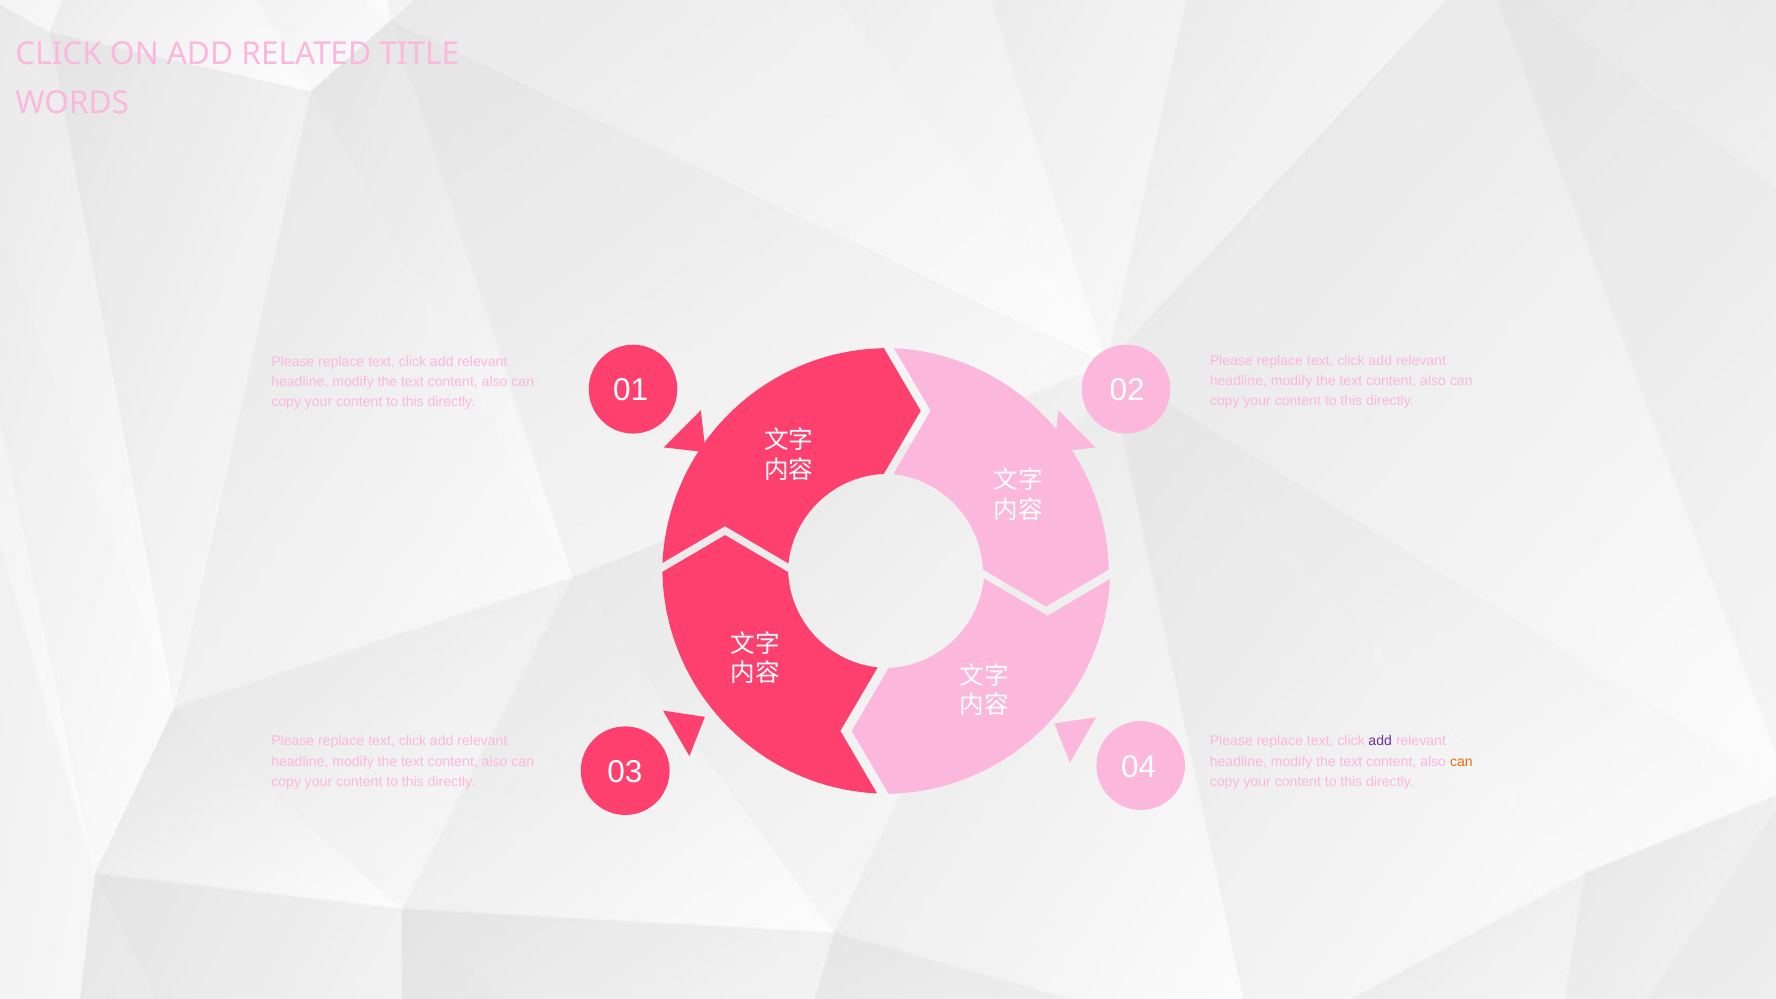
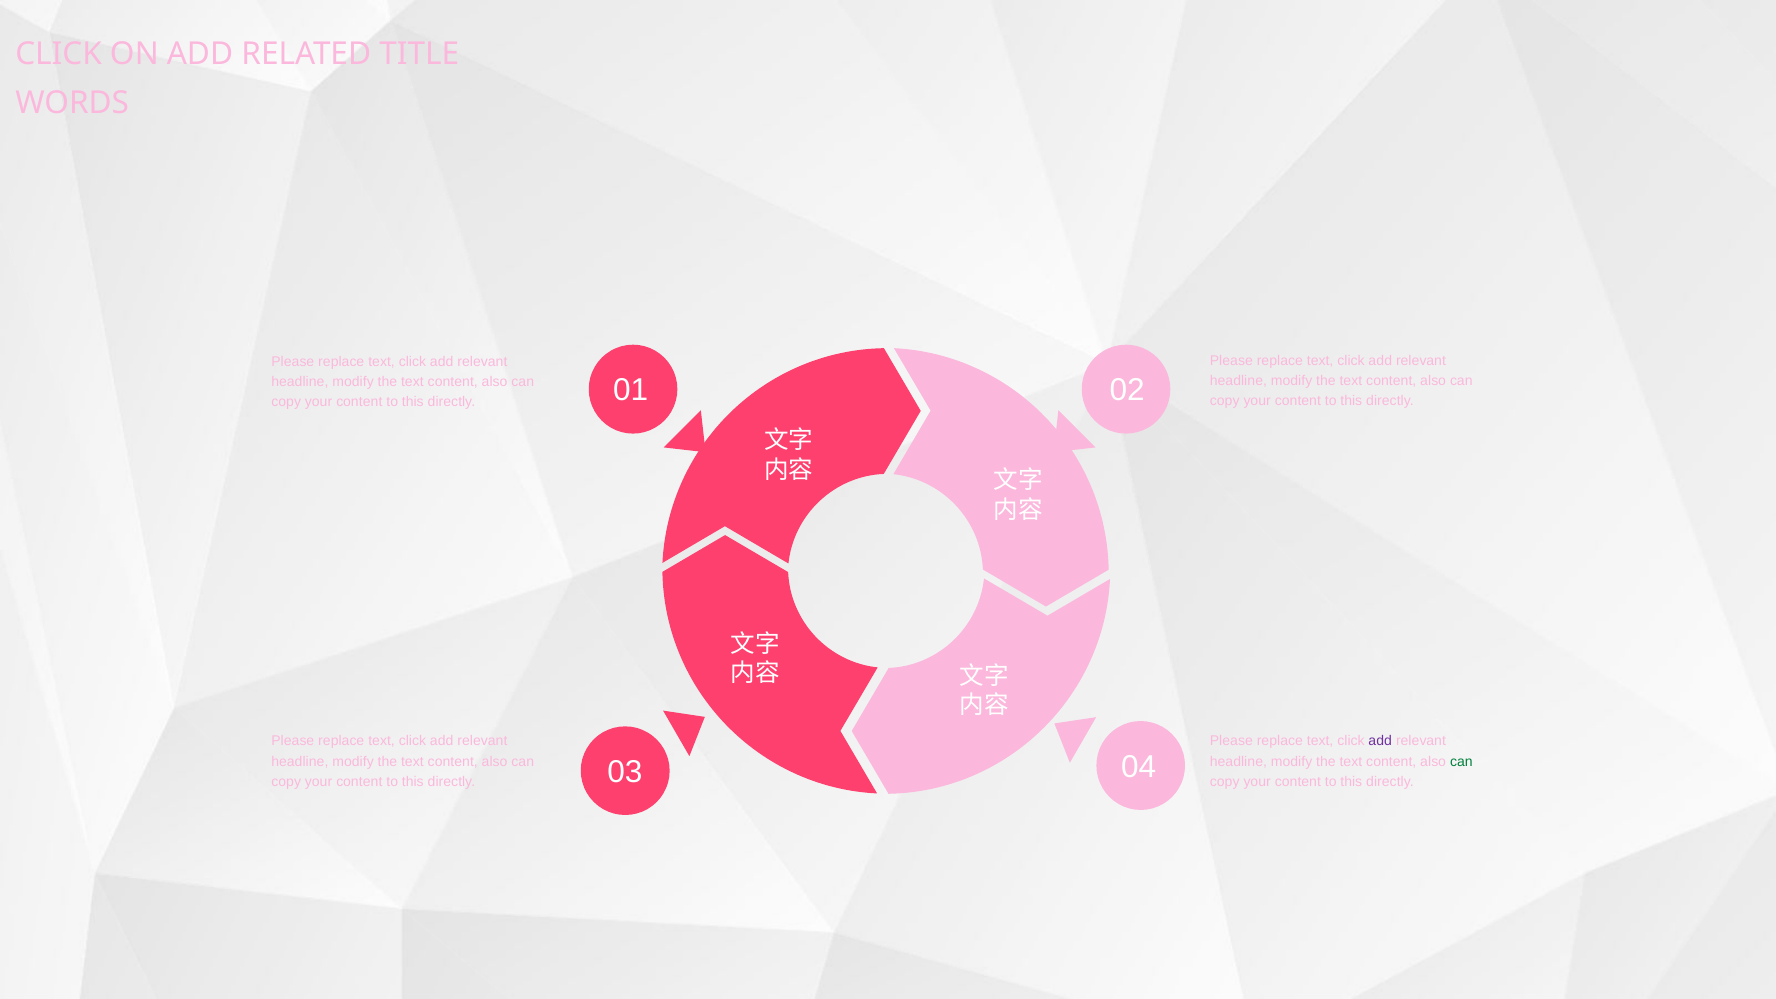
can colour: orange -> green (1461, 761)
